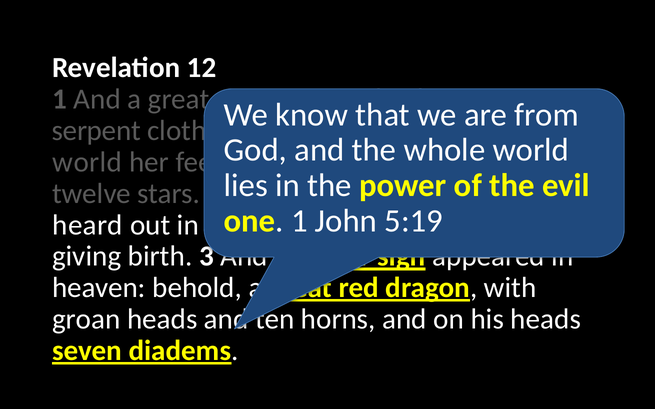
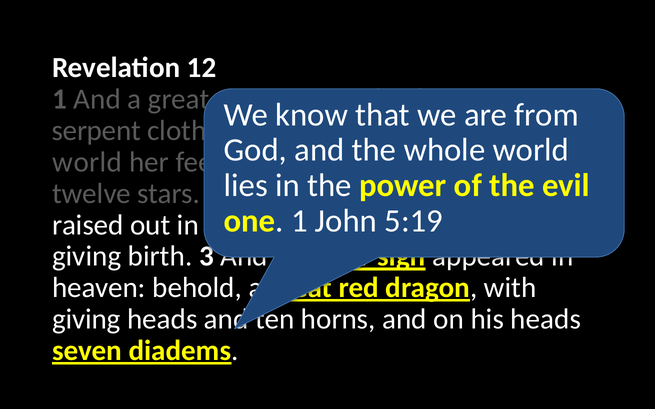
heard: heard -> raised (88, 225)
groan: groan -> giving (86, 320)
